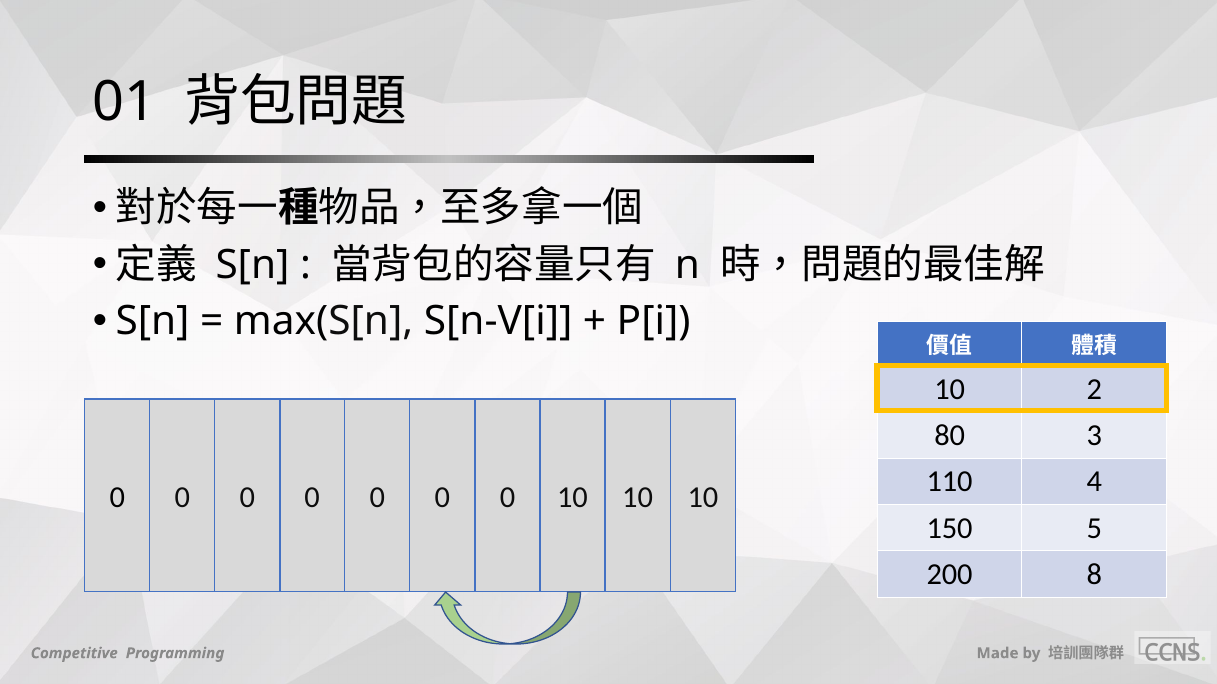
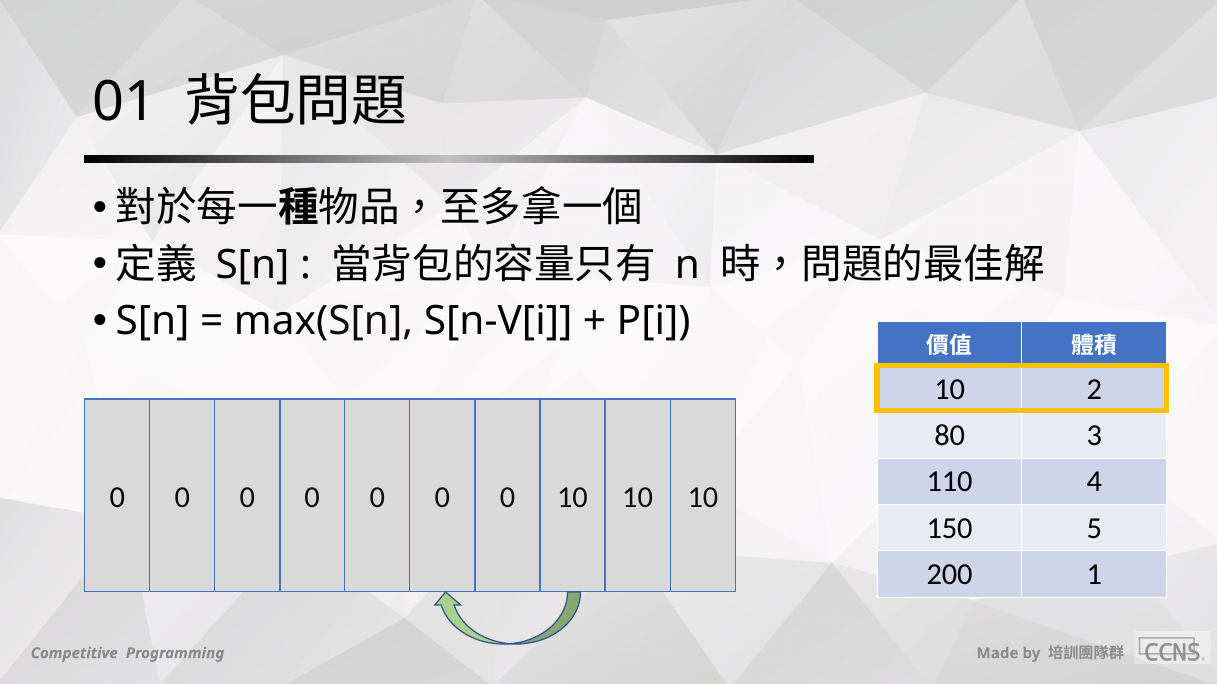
8: 8 -> 1 (1094, 575)
